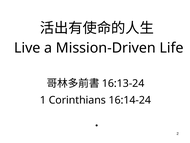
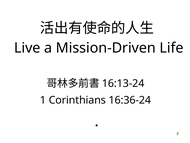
16:14-24: 16:14-24 -> 16:36-24 (130, 100)
